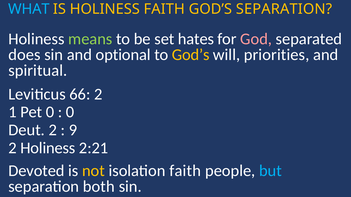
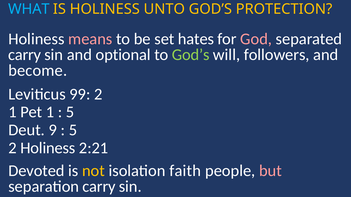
HOLINESS FAITH: FAITH -> UNTO (164, 9)
GOD’S SEPARATION: SEPARATION -> PROTECTION (284, 9)
means colour: light green -> pink (90, 39)
does: does -> carry (25, 55)
God’s colour: yellow -> light green (191, 55)
priorities: priorities -> followers (277, 55)
spiritual: spiritual -> become (38, 71)
66: 66 -> 99 (80, 94)
Pet 0: 0 -> 1 (50, 112)
0: 0 -> 5 (70, 112)
Deut 2: 2 -> 9 (53, 130)
9: 9 -> 5 (73, 130)
but colour: light blue -> pink (270, 171)
separation both: both -> carry (99, 187)
